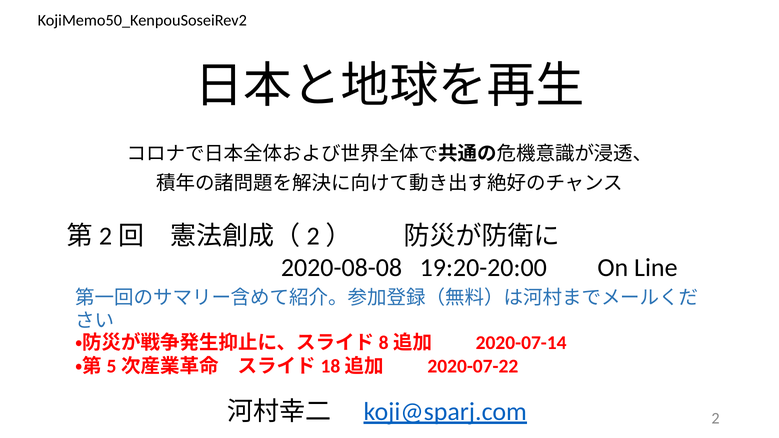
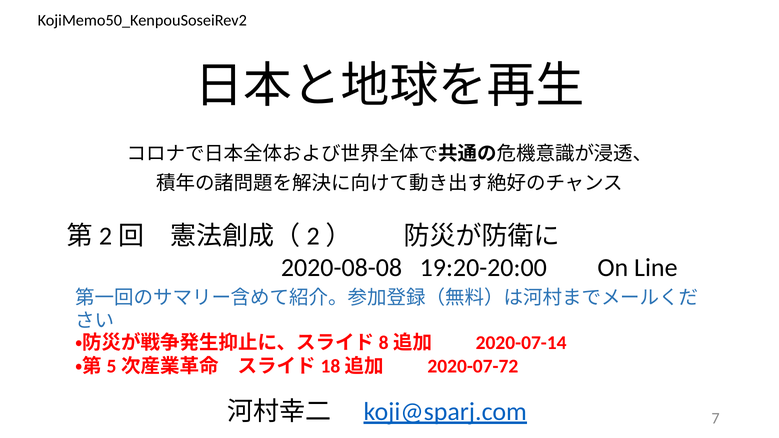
2020-07-22: 2020-07-22 -> 2020-07-72 (473, 366)
2: 2 -> 7 (716, 419)
